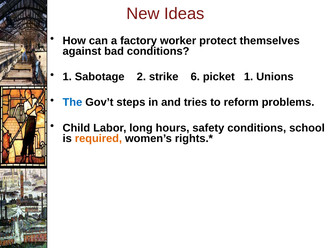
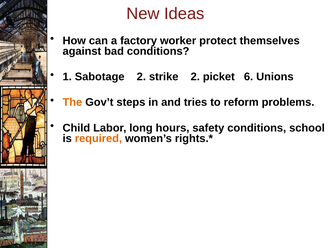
strike 6: 6 -> 2 (195, 77)
picket 1: 1 -> 6 (249, 77)
The colour: blue -> orange (72, 102)
